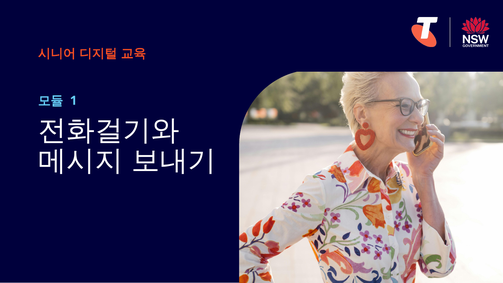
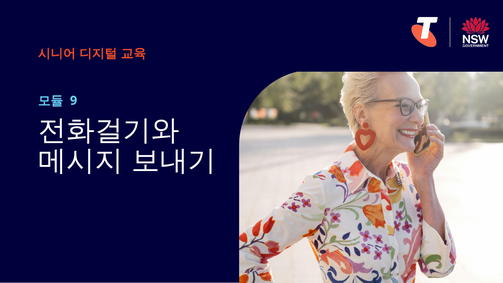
1: 1 -> 9 (74, 101)
